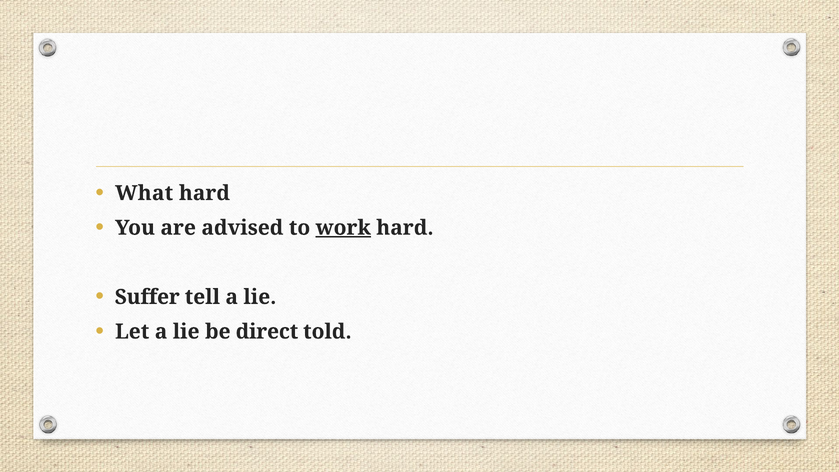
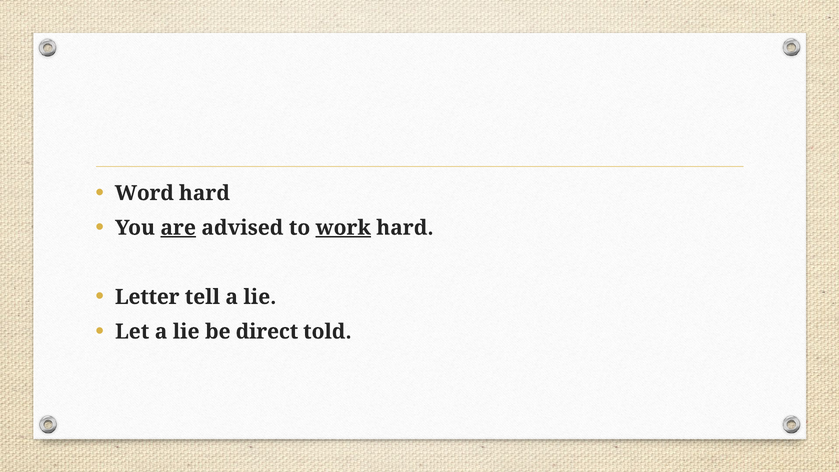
What: What -> Word (144, 193)
are underline: none -> present (178, 228)
Suffer: Suffer -> Letter (147, 297)
